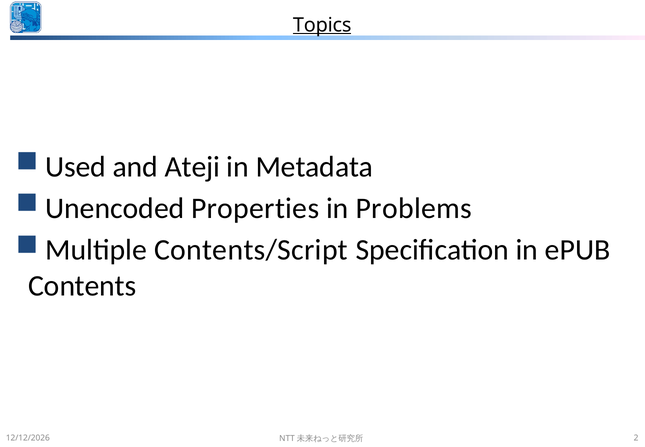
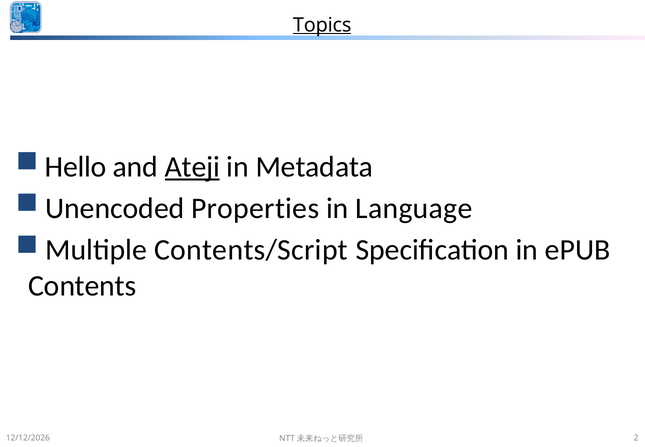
Used: Used -> Hello (76, 166)
Ateji underline: none -> present (192, 166)
Problems: Problems -> Language (414, 208)
